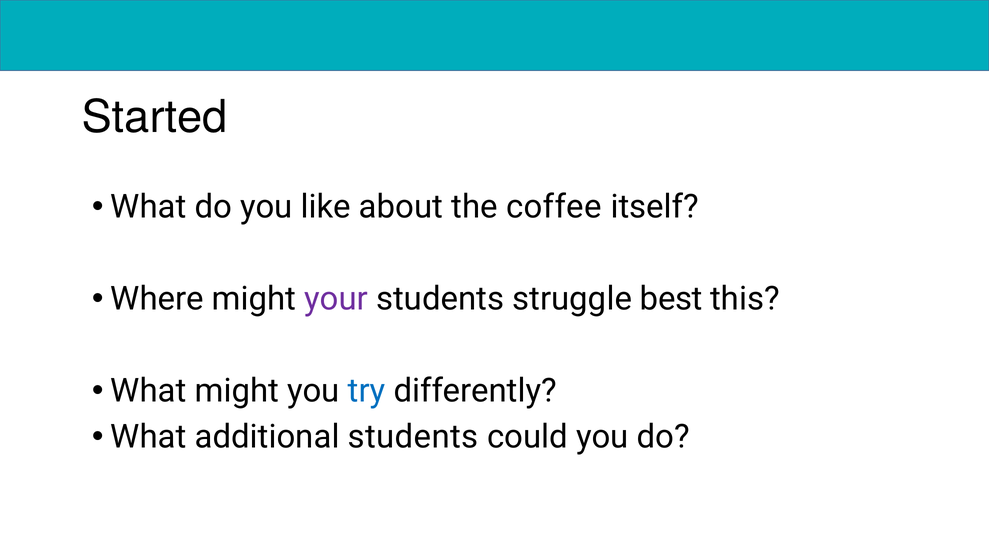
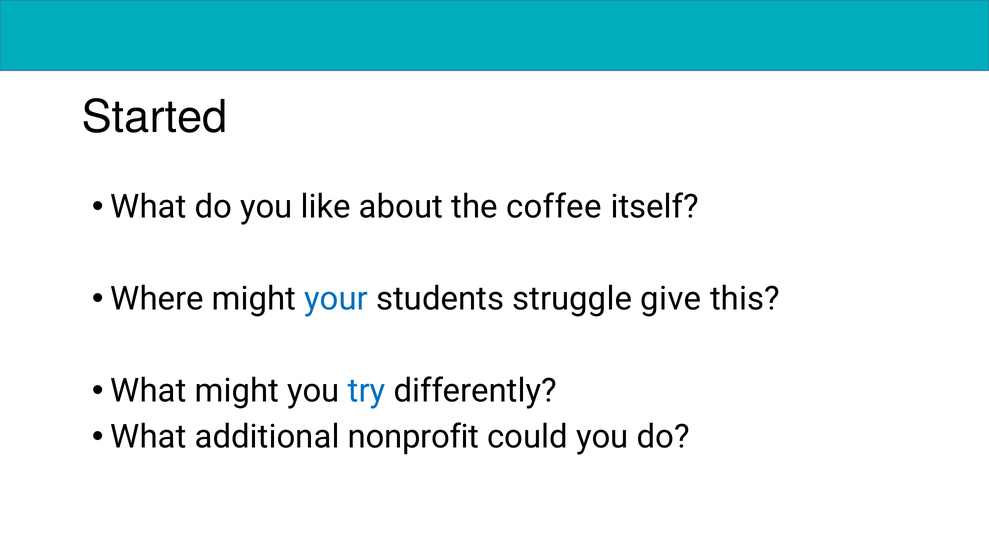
your colour: purple -> blue (336, 299)
best: best -> give (671, 299)
additional students: students -> nonprofit (413, 436)
